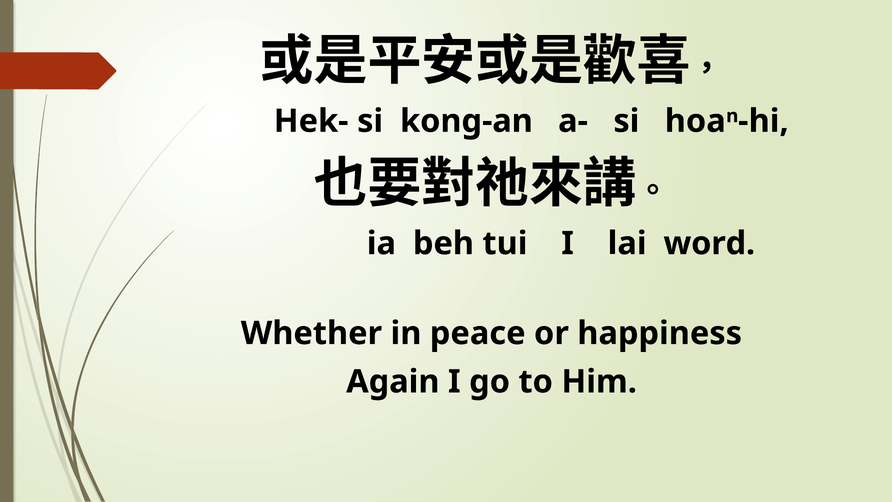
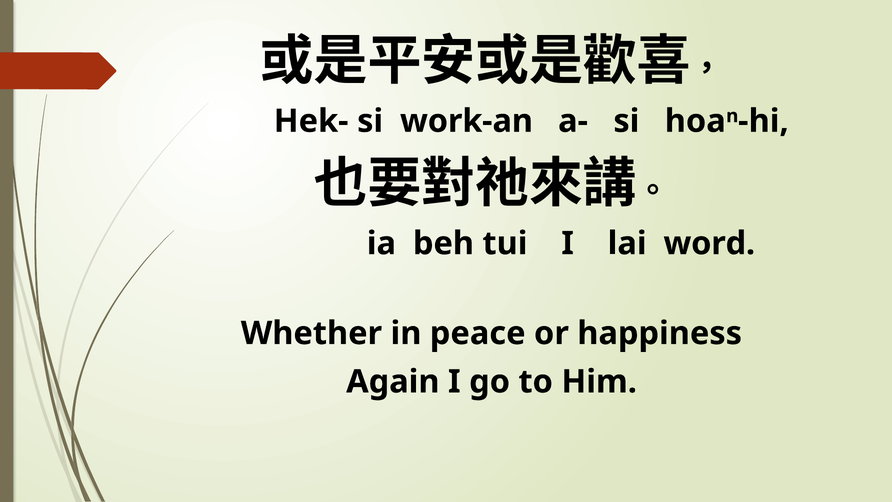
kong-an: kong-an -> work-an (466, 121)
